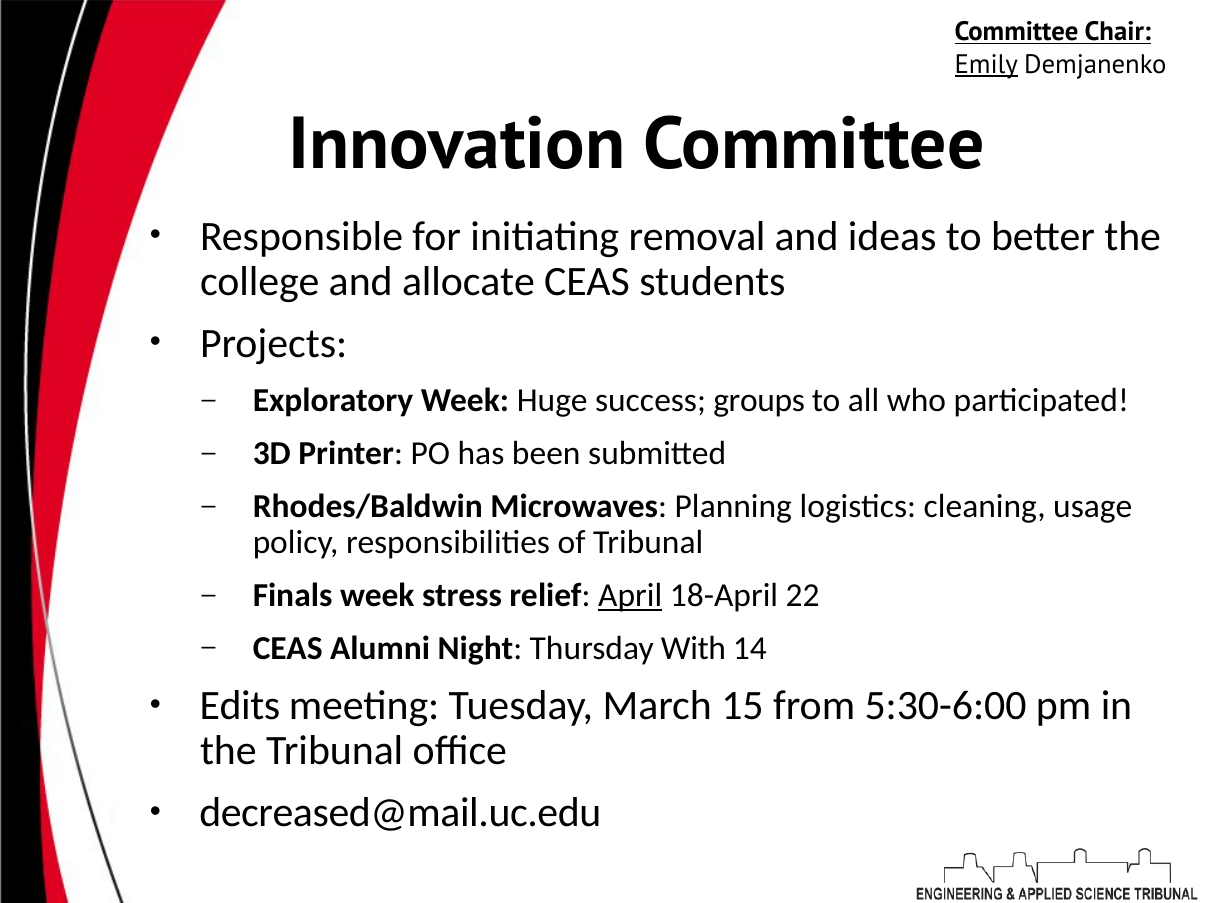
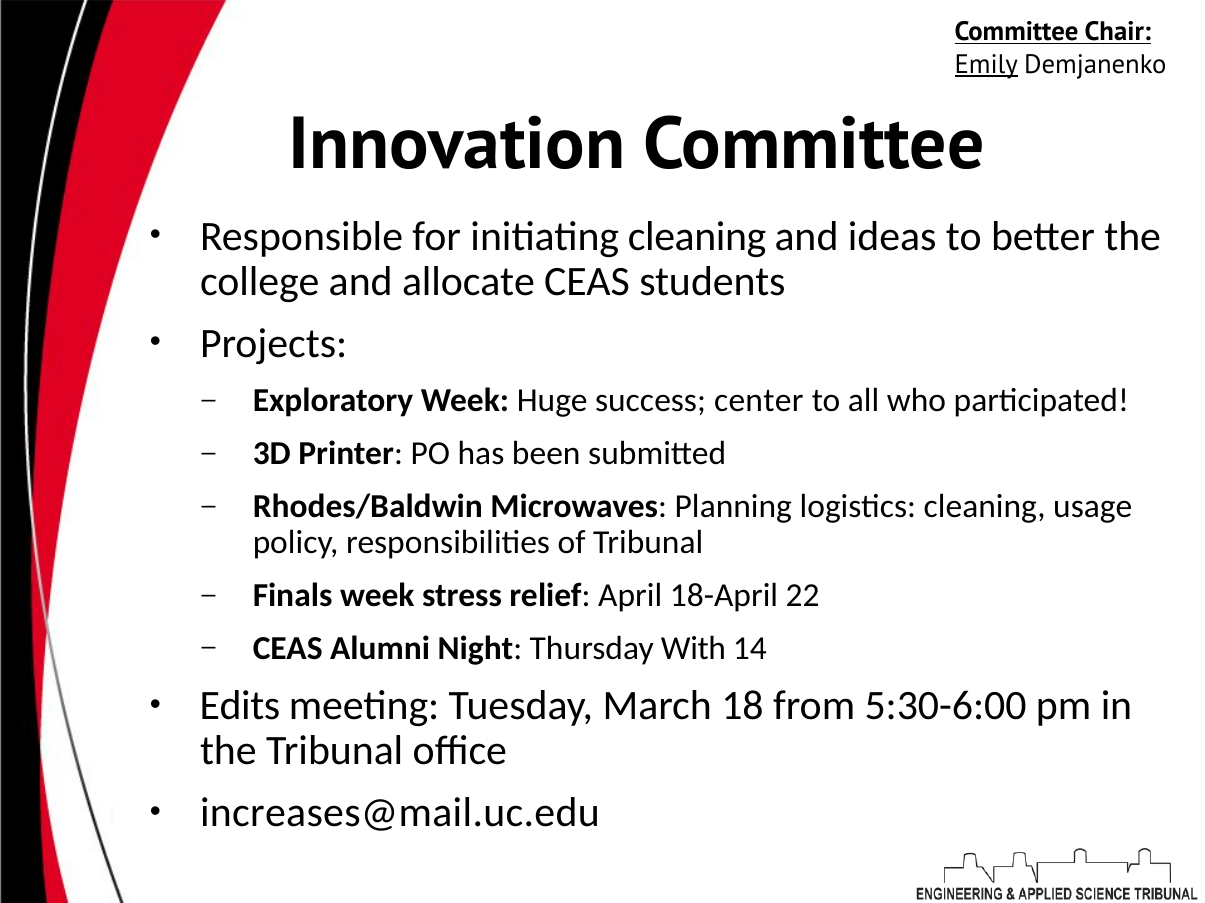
initiating removal: removal -> cleaning (697, 236)
groups: groups -> center (759, 401)
April underline: present -> none (630, 596)
15: 15 -> 18 (742, 706)
decreased@mail.uc.edu: decreased@mail.uc.edu -> increases@mail.uc.edu (400, 813)
